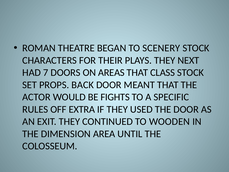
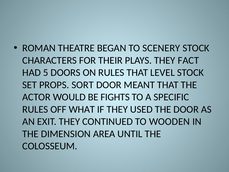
NEXT: NEXT -> FACT (188, 60)
7: 7 -> 5 (46, 72)
ON AREAS: AREAS -> RULES (111, 72)
CLASS: CLASS -> LEVEL (163, 72)
BACK: BACK -> SORT (83, 85)
EXTRA: EXTRA -> WHAT (82, 109)
